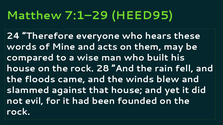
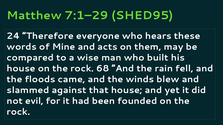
HEED95: HEED95 -> SHED95 (142, 15)
28: 28 -> 68 (103, 69)
